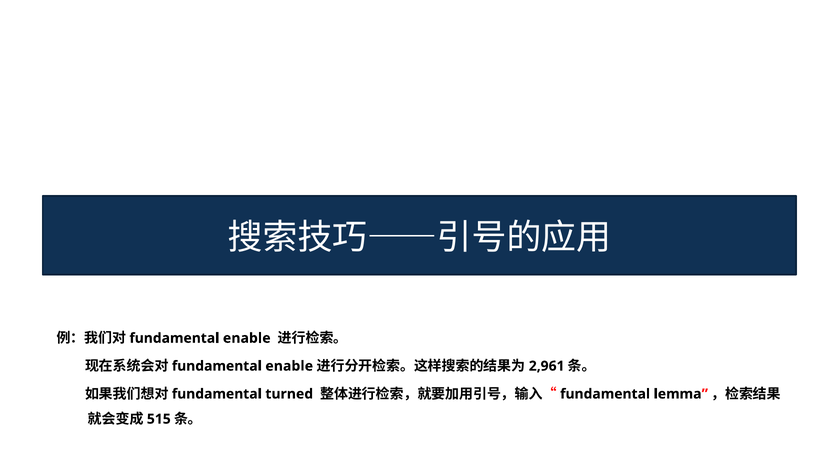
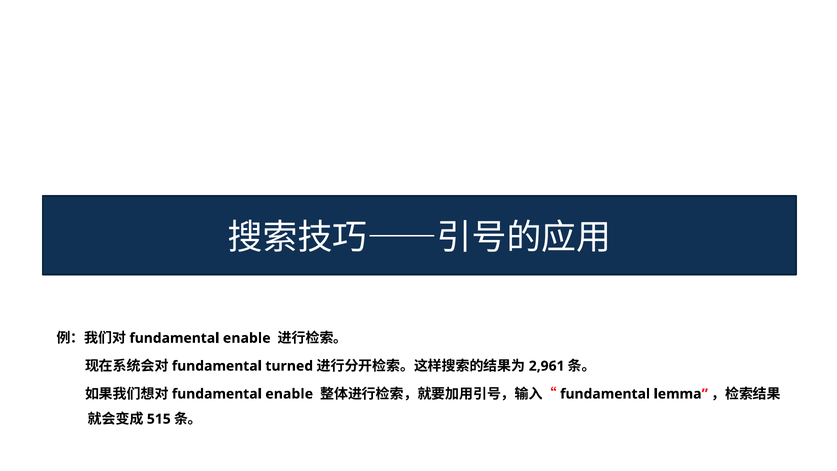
enable: enable -> turned (289, 366)
turned: turned -> enable (289, 394)
